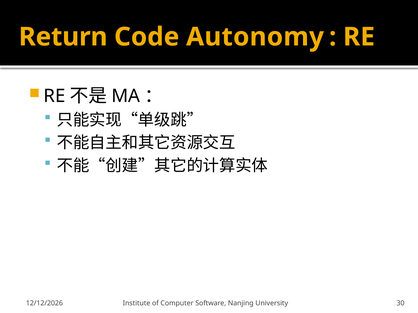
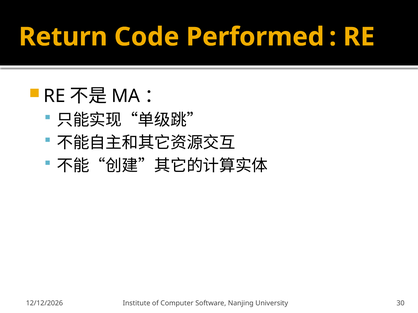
Autonomy: Autonomy -> Performed (255, 37)
